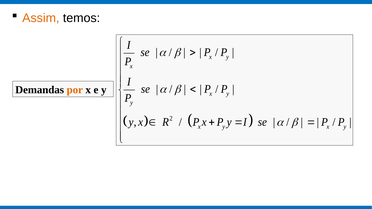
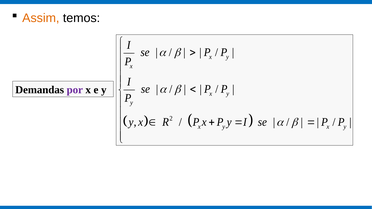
por colour: orange -> purple (75, 90)
